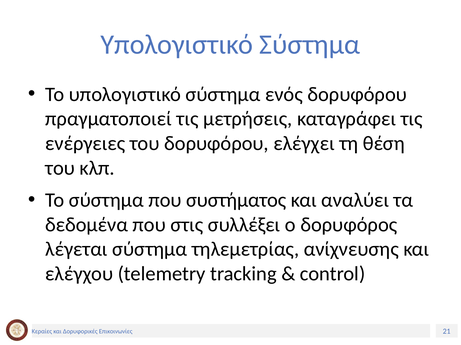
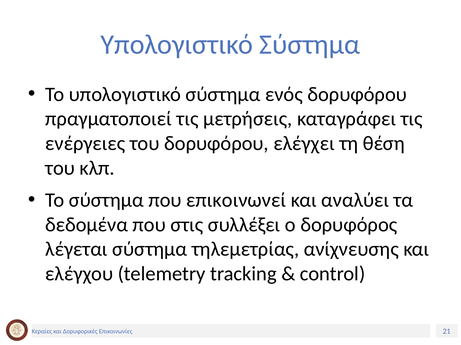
συστήματος: συστήματος -> επικοινωνεί (236, 201)
